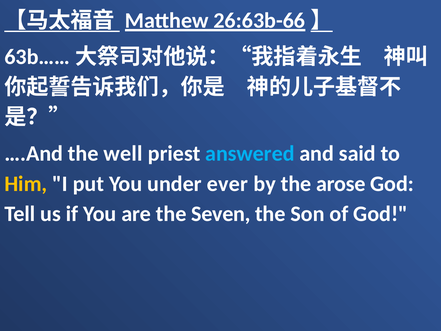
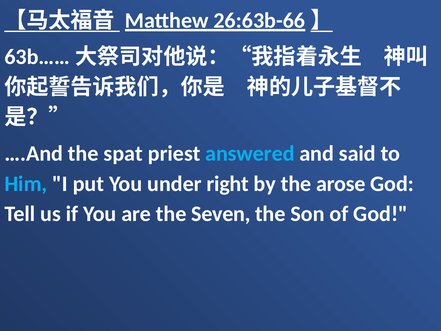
well: well -> spat (123, 154)
Him colour: yellow -> light blue (26, 184)
ever: ever -> right (228, 184)
